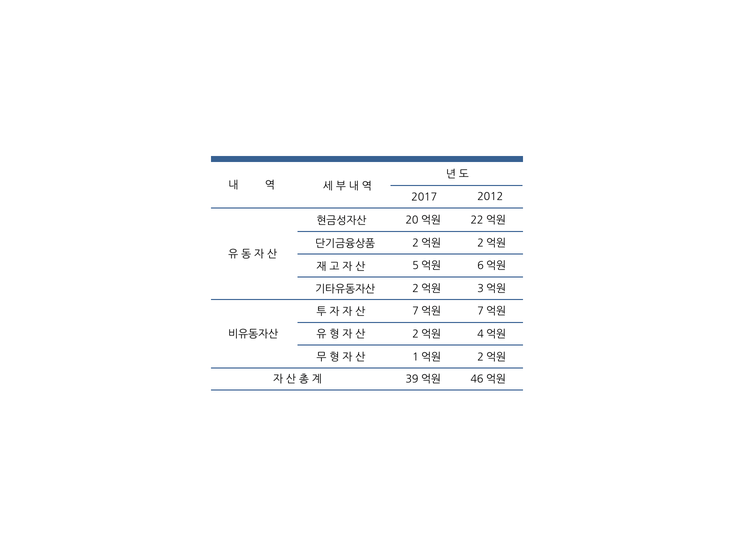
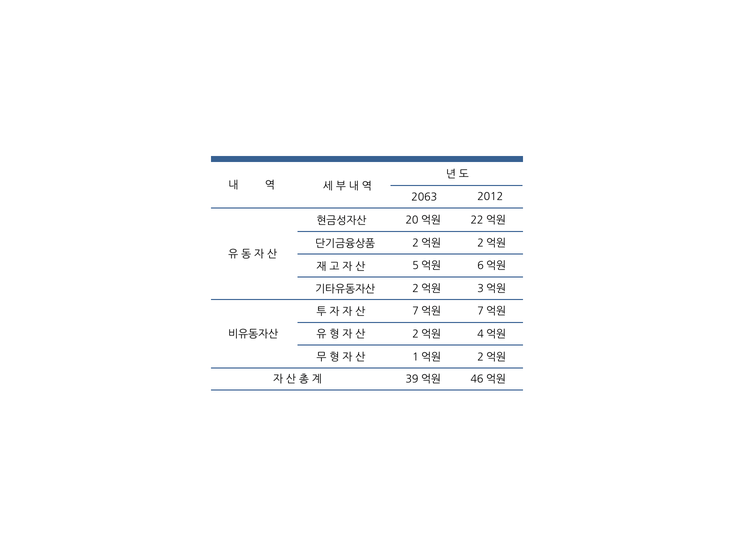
2017: 2017 -> 2063 (424, 197)
